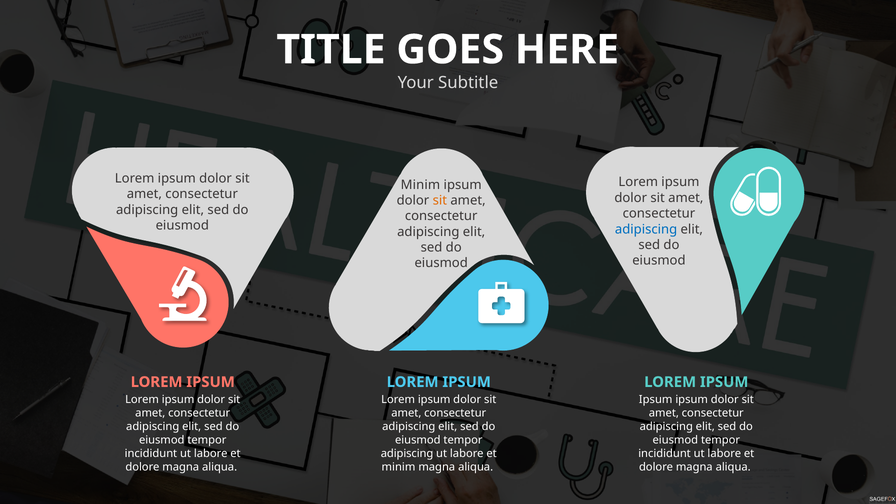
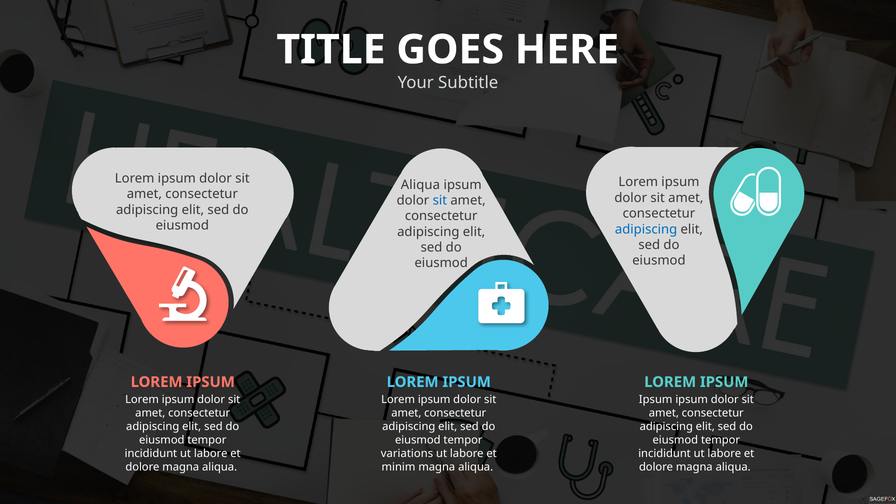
Minim: Minim -> Aliqua (420, 185)
sit colour: orange -> blue (440, 200)
adipiscing: adipiscing -> variations (407, 453)
